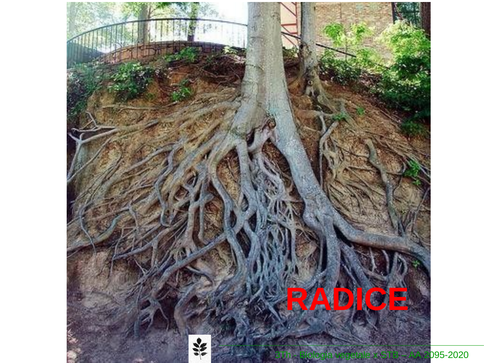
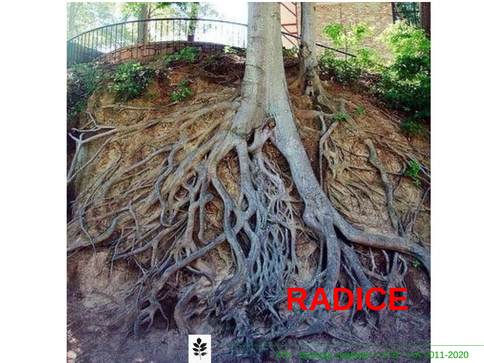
2095-2020: 2095-2020 -> 2011-2020 (446, 355)
